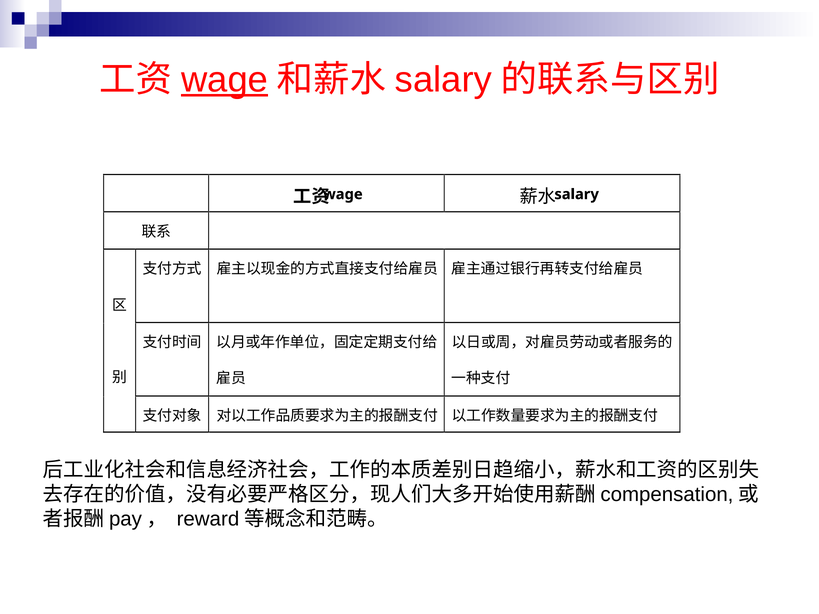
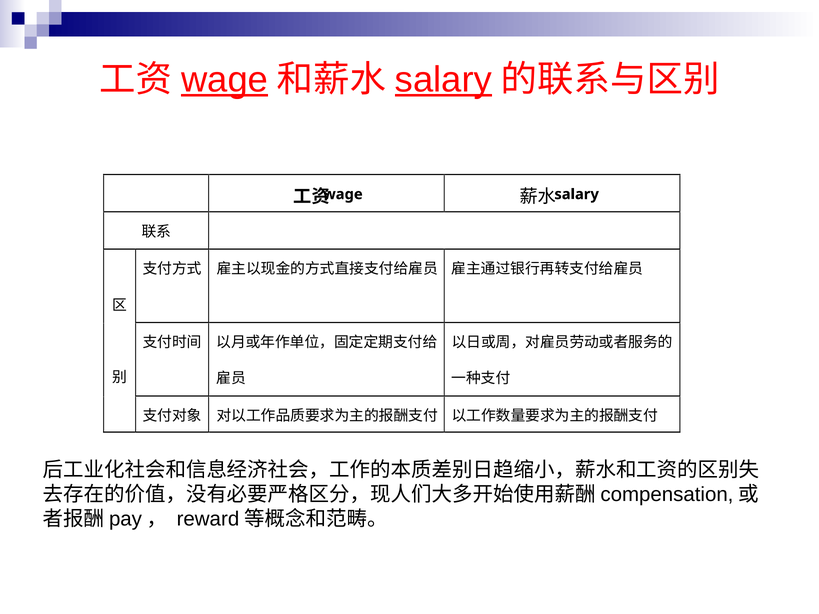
salary underline: none -> present (443, 80)
